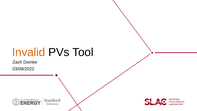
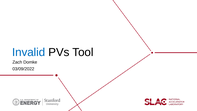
Invalid colour: orange -> blue (29, 52)
